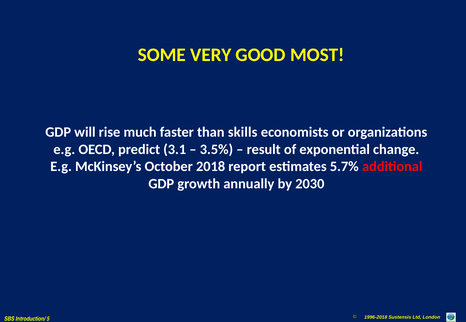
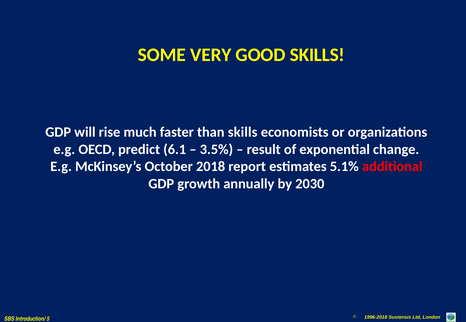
GOOD MOST: MOST -> SKILLS (317, 55)
3.1: 3.1 -> 6.1 (175, 150)
5.7%: 5.7% -> 5.1% (344, 167)
